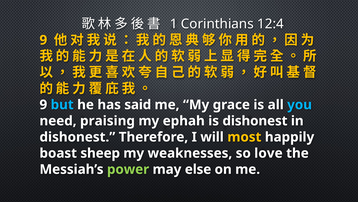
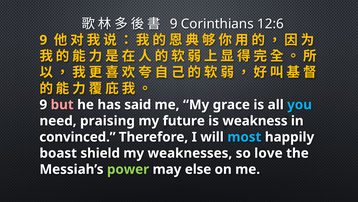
1: 1 -> 9 (174, 24)
12:4: 12:4 -> 12:6 (271, 24)
but colour: light blue -> pink (62, 104)
ephah: ephah -> future (184, 121)
is dishonest: dishonest -> weakness (255, 121)
dishonest: dishonest -> convinced (77, 137)
most colour: yellow -> light blue (244, 137)
sheep: sheep -> shield (100, 153)
